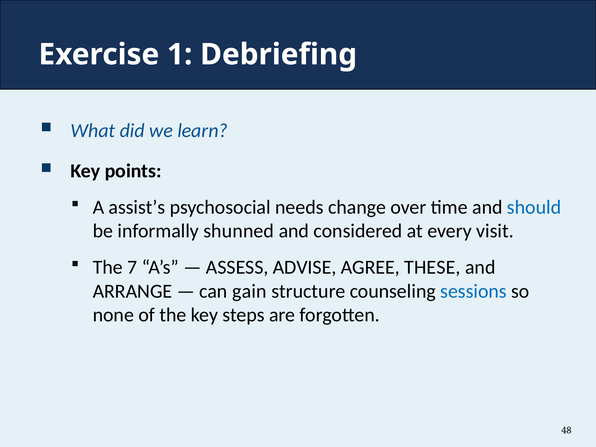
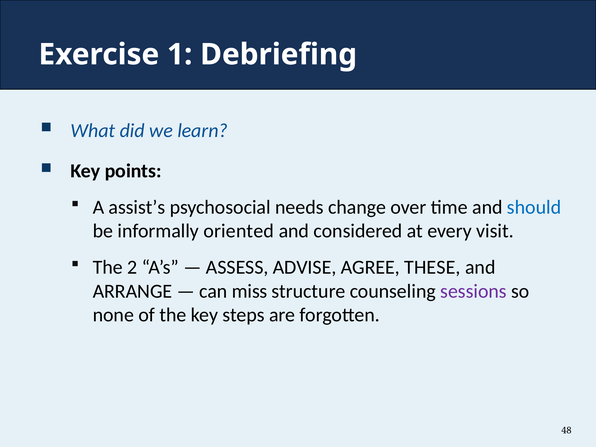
shunned: shunned -> oriented (239, 231)
7: 7 -> 2 (132, 267)
gain: gain -> miss (250, 291)
sessions colour: blue -> purple (473, 291)
